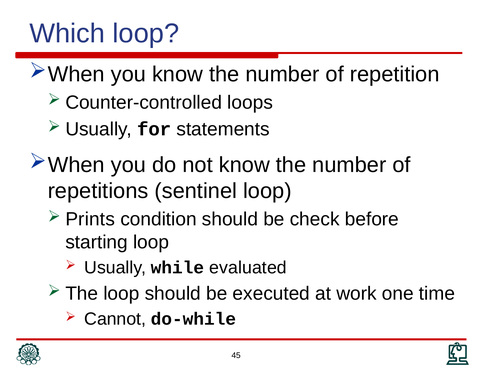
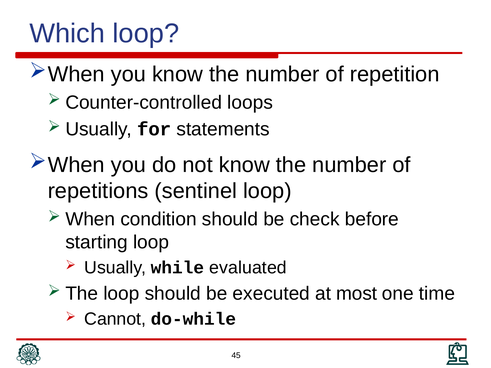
Prints: Prints -> When (90, 219)
work: work -> most (357, 294)
